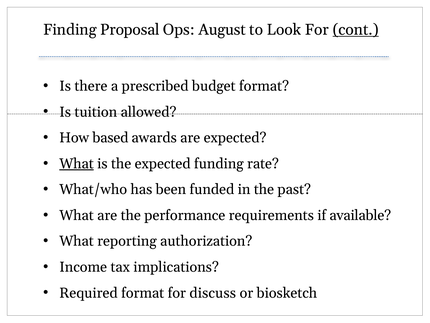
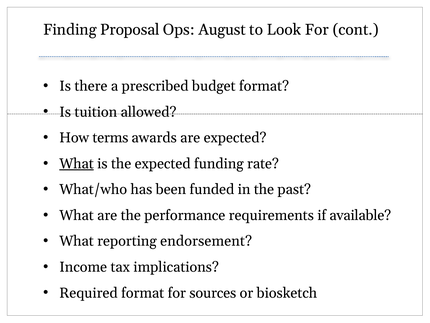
cont underline: present -> none (356, 30)
based: based -> terms (110, 138)
authorization: authorization -> endorsement (206, 241)
discuss: discuss -> sources (213, 292)
